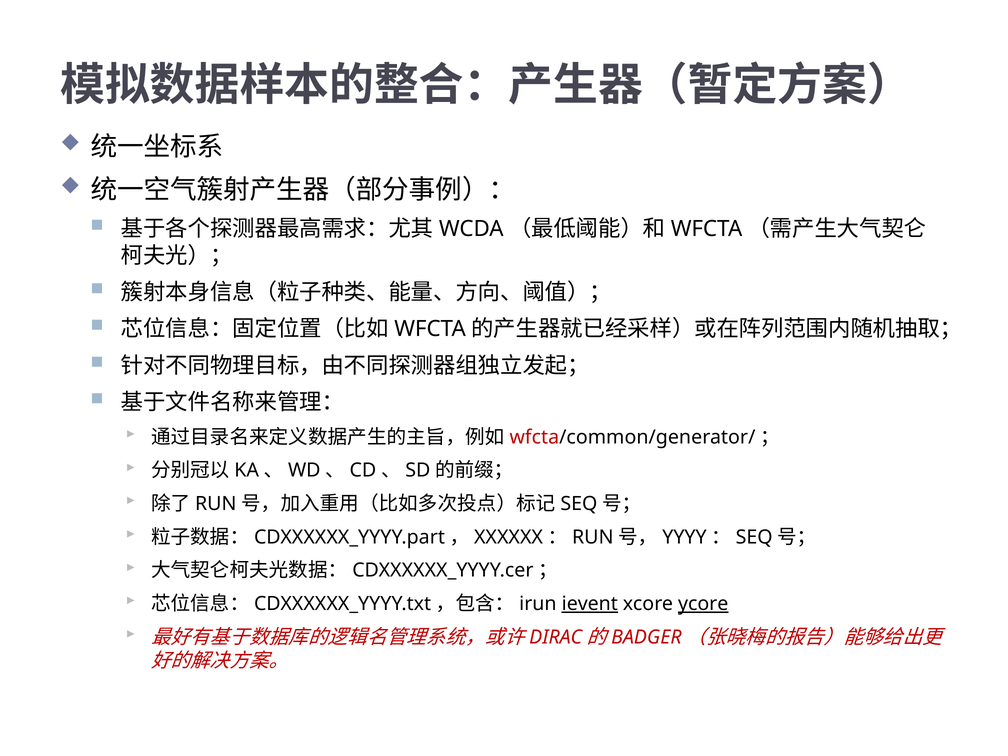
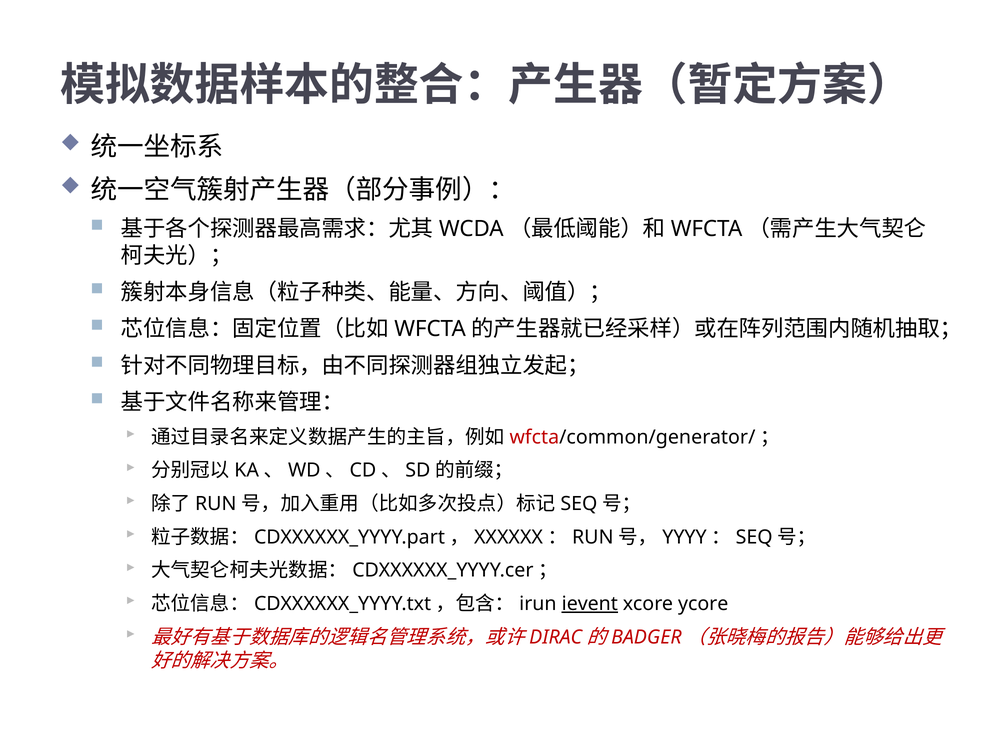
ycore underline: present -> none (703, 604)
